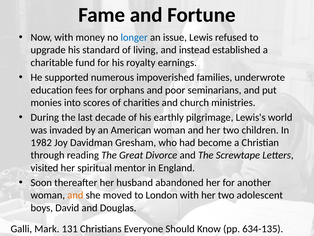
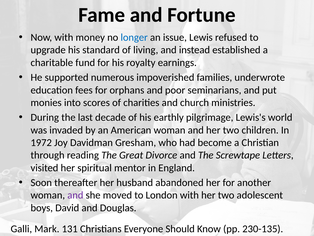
1982: 1982 -> 1972 (41, 142)
and colour: orange -> purple (75, 195)
634-135: 634-135 -> 230-135 (263, 228)
